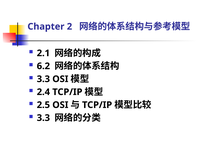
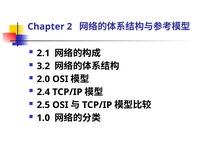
6.2: 6.2 -> 3.2 (43, 66)
3.3: 3.3 -> 2.0 (43, 79)
3.3: 3.3 -> 1.0 (43, 118)
